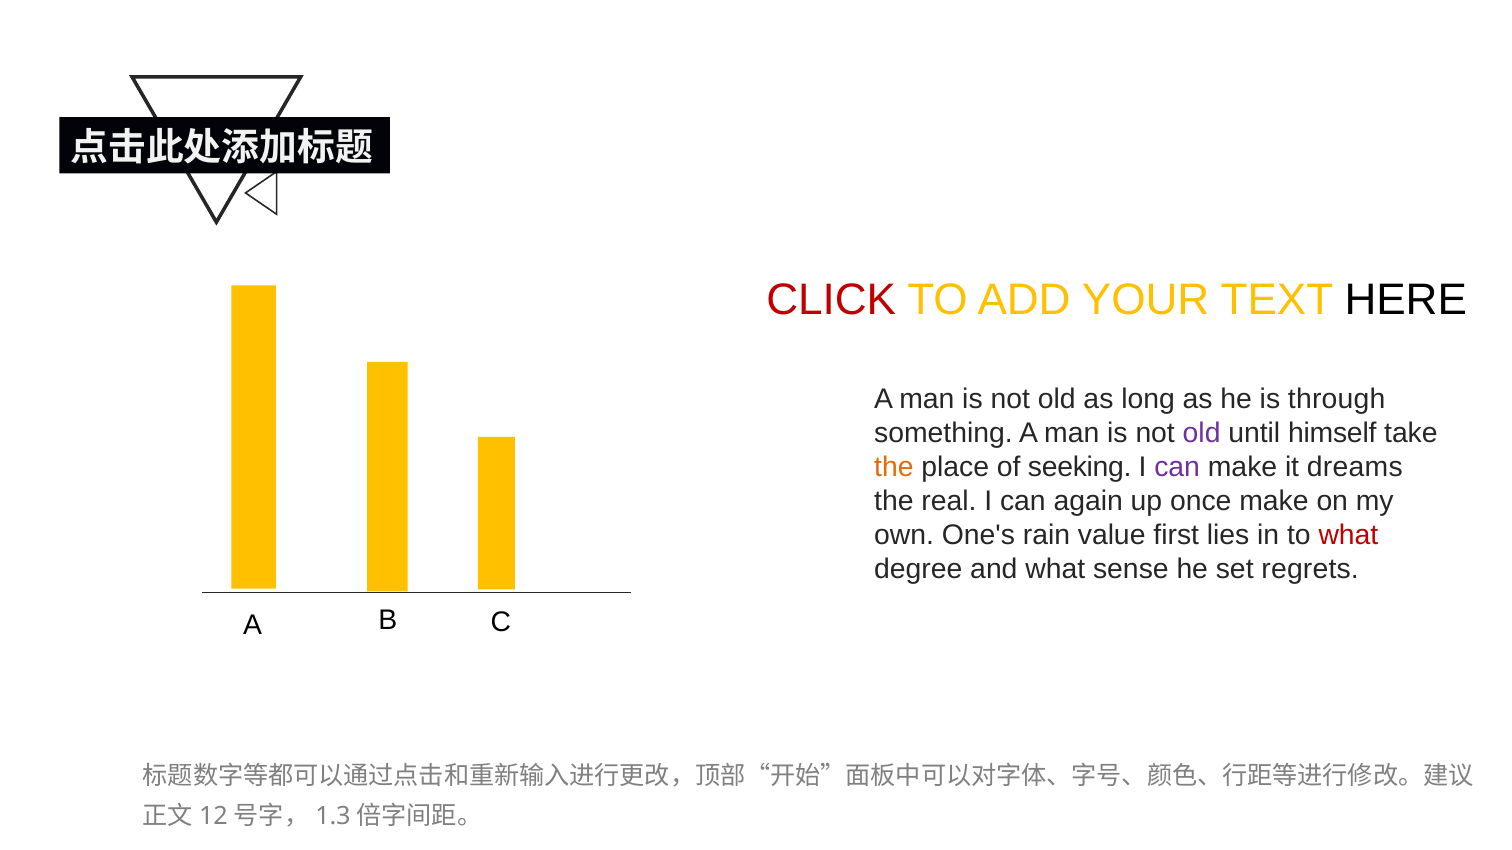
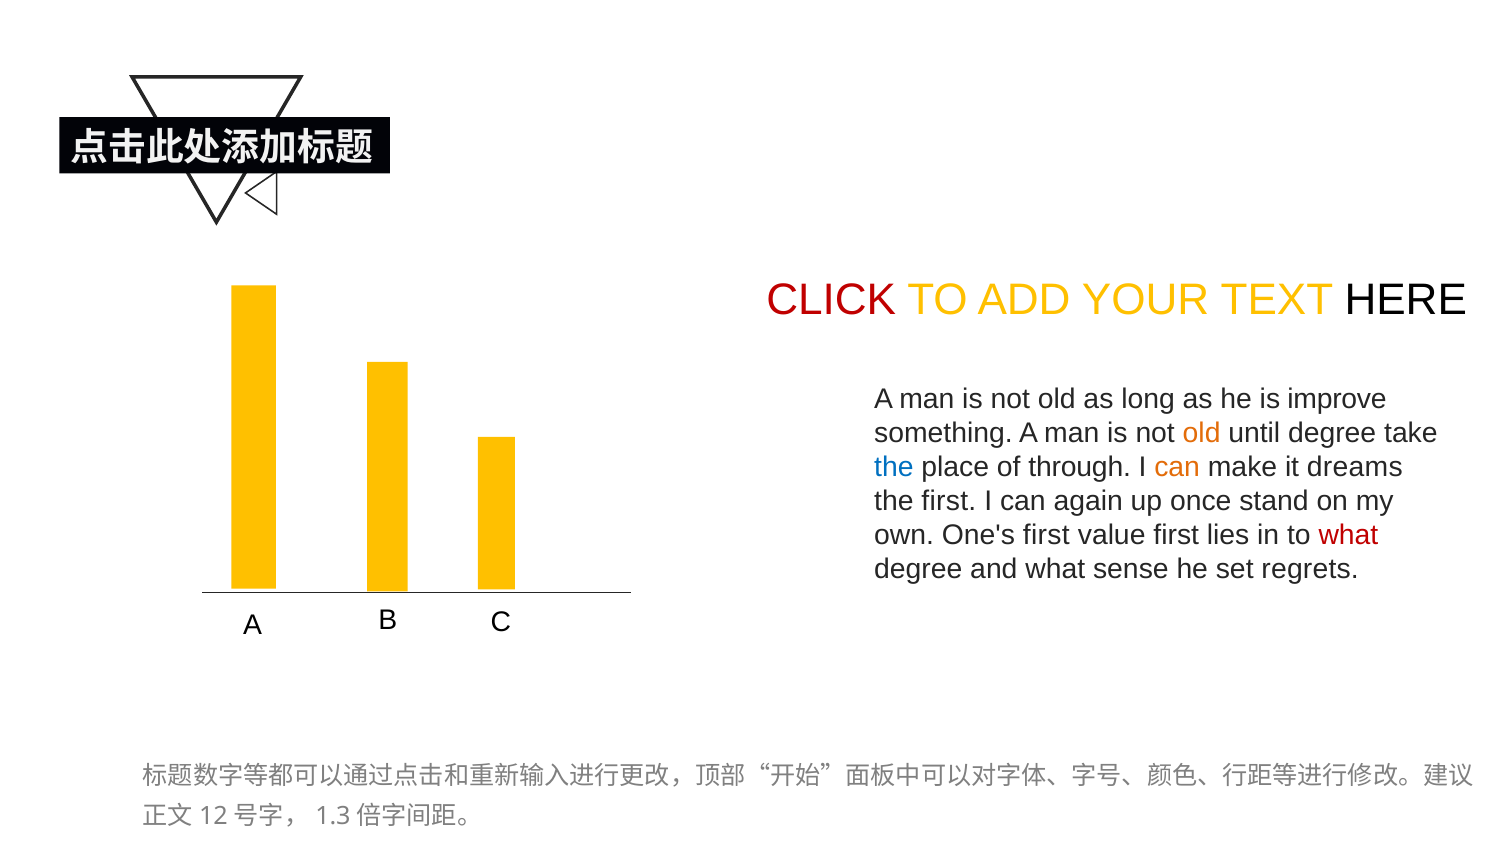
through: through -> improve (1337, 400)
old colour: purple -> orange (1202, 434)
until himself: himself -> degree (1332, 434)
the colour: orange -> blue (894, 468)
seeking: seeking -> through (1080, 468)
can colour: purple -> orange (1177, 468)
the real: real -> first (949, 502)
once make: make -> stand (1274, 502)
One's rain: rain -> first (1046, 536)
